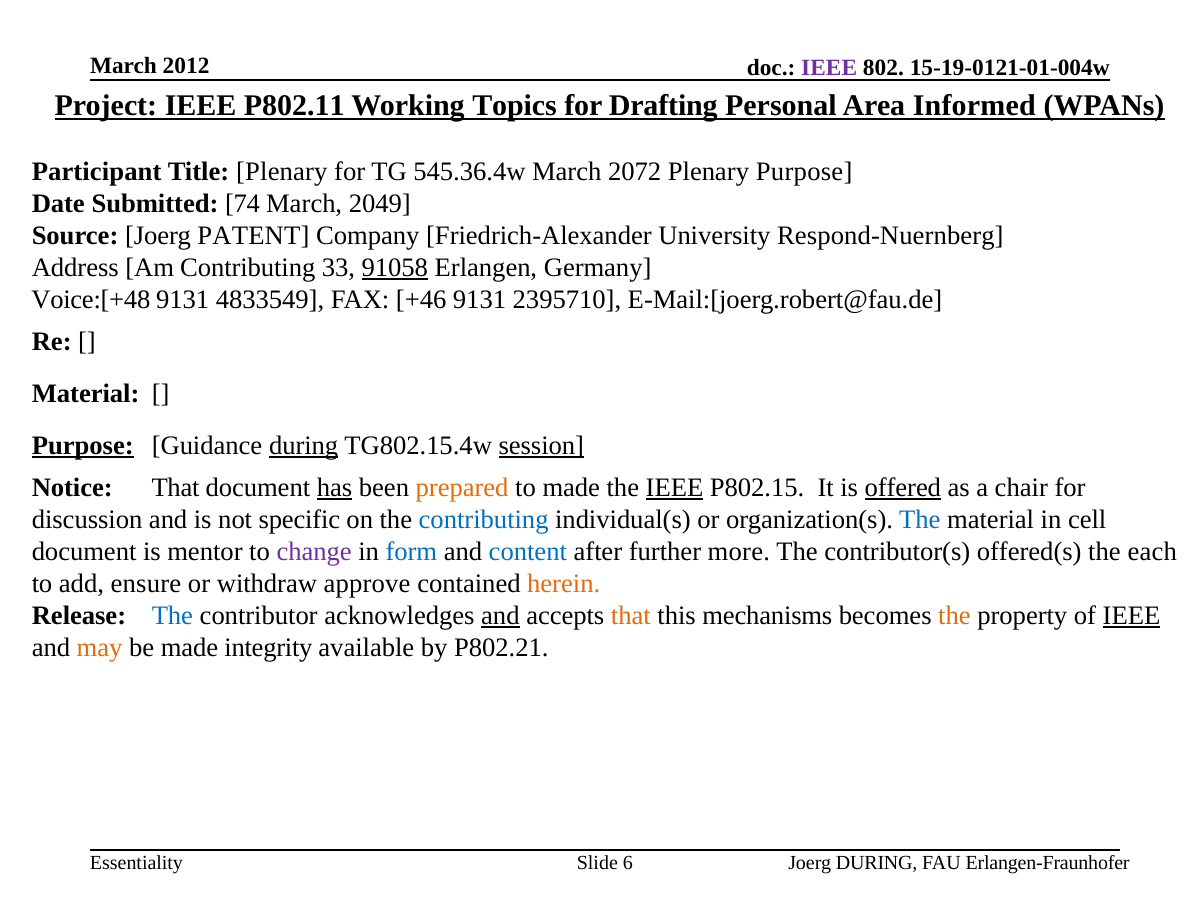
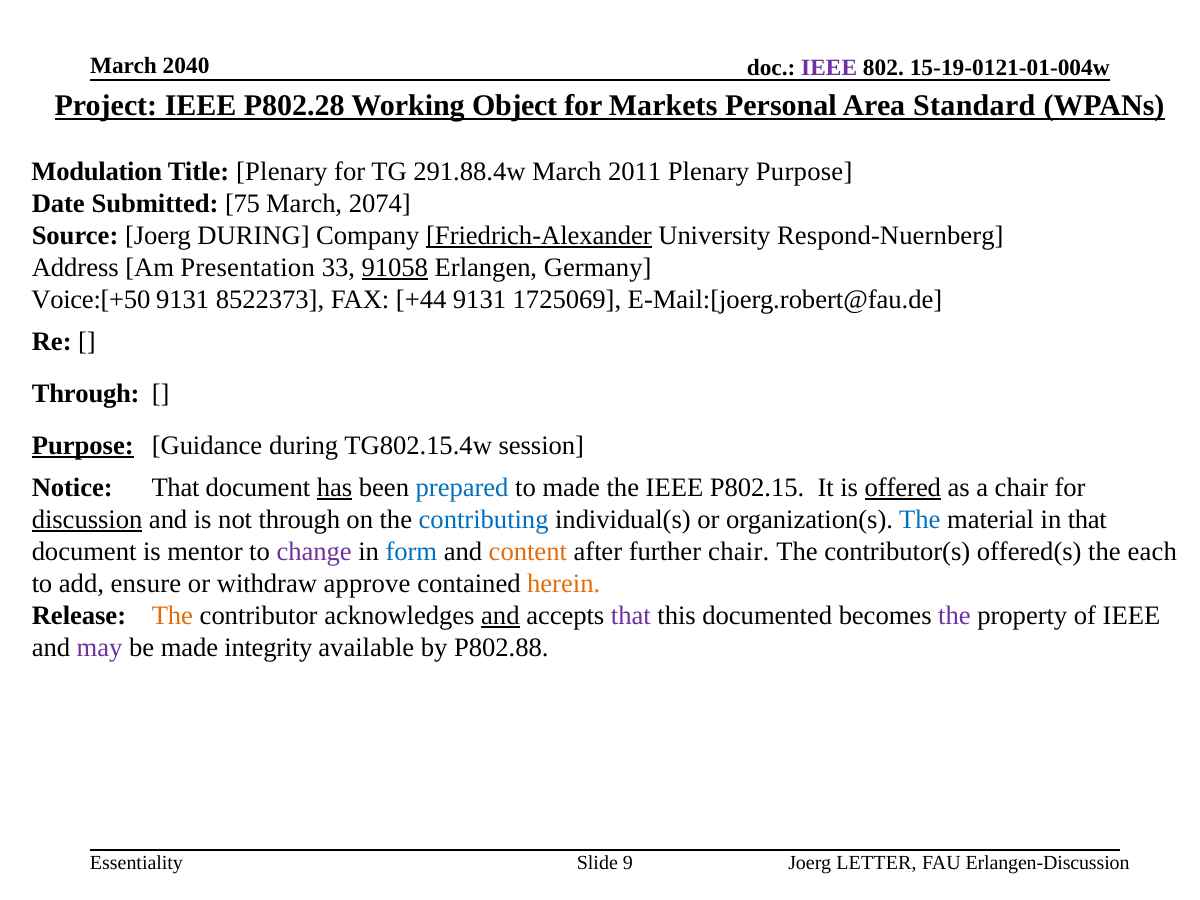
2012: 2012 -> 2040 (186, 65)
P802.11: P802.11 -> P802.28 (294, 106)
Topics: Topics -> Object (515, 106)
Drafting: Drafting -> Markets (663, 106)
Informed: Informed -> Standard (974, 106)
Participant: Participant -> Modulation (97, 172)
545.36.4w: 545.36.4w -> 291.88.4w (469, 172)
2072: 2072 -> 2011 (635, 172)
74: 74 -> 75 (243, 204)
2049: 2049 -> 2074 (380, 204)
Joerg PATENT: PATENT -> DURING (254, 236)
Friedrich-Alexander underline: none -> present (539, 236)
Am Contributing: Contributing -> Presentation (248, 268)
Voice:[+48: Voice:[+48 -> Voice:[+50 (91, 300)
4833549: 4833549 -> 8522373 (270, 300)
+46: +46 -> +44 (421, 300)
2395710: 2395710 -> 1725069 (567, 300)
Material: Material -> Through (86, 394)
during underline: present -> none (304, 446)
session underline: present -> none (541, 446)
prepared colour: orange -> blue (462, 488)
IEEE underline: present -> none (674, 488)
discussion underline: none -> present (87, 520)
not specific: specific -> through (299, 520)
in cell: cell -> that (1087, 520)
content colour: blue -> orange (528, 552)
further more: more -> chair (739, 552)
The colour: blue -> orange (172, 616)
that colour: orange -> purple (631, 616)
mechanisms: mechanisms -> documented (767, 616)
the colour: orange -> purple (954, 616)
IEEE underline: present -> none (1131, 616)
may colour: orange -> purple (100, 648)
P802.21: P802.21 -> P802.88 (501, 648)
6: 6 -> 9 (628, 863)
Joerg DURING: DURING -> LETTER (877, 863)
Erlangen-Fraunhofer: Erlangen-Fraunhofer -> Erlangen-Discussion (1048, 863)
